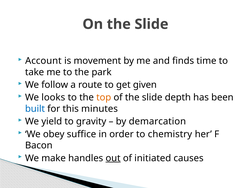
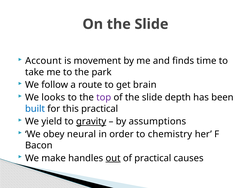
given: given -> brain (145, 85)
top colour: orange -> purple (104, 98)
this minutes: minutes -> practical (100, 109)
gravity underline: none -> present (91, 122)
demarcation: demarcation -> assumptions (157, 122)
suffice: suffice -> neural (81, 134)
of initiated: initiated -> practical (153, 158)
